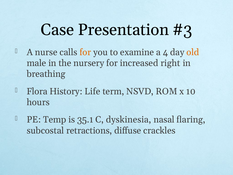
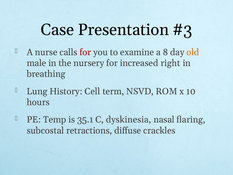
for colour: orange -> red (85, 52)
4: 4 -> 8 (165, 52)
Flora: Flora -> Lung (37, 91)
Life: Life -> Cell (92, 91)
